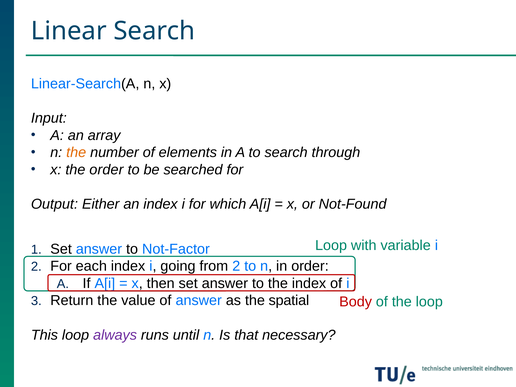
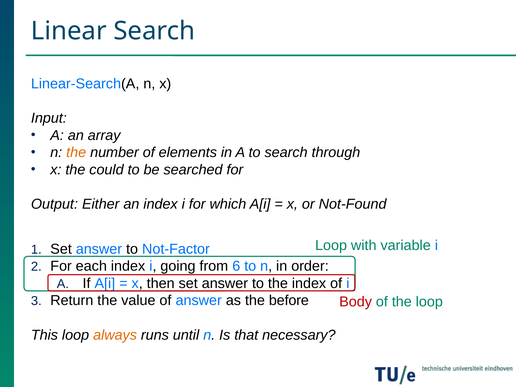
the order: order -> could (106, 170)
from 2: 2 -> 6 (236, 266)
spatial: spatial -> before (289, 301)
always colour: purple -> orange (115, 335)
